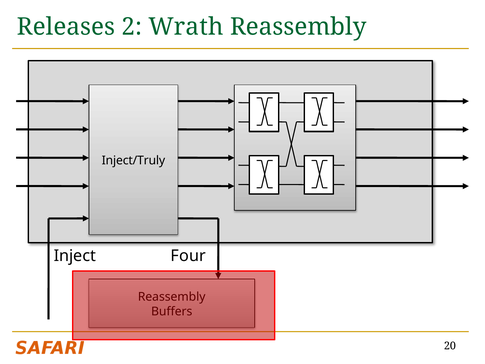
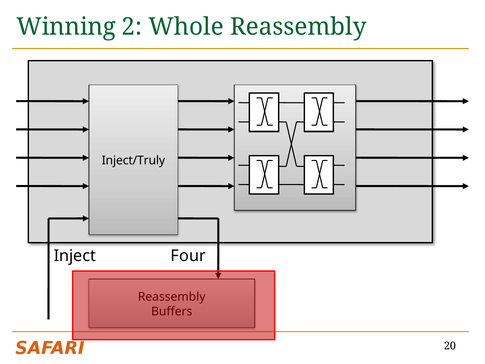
Releases: Releases -> Winning (66, 27)
Wrath: Wrath -> Whole (186, 27)
